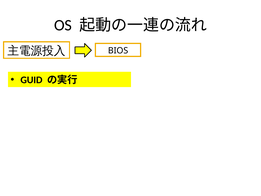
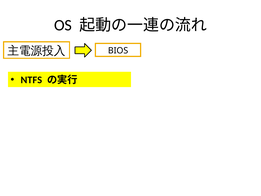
GUID: GUID -> NTFS (31, 80)
